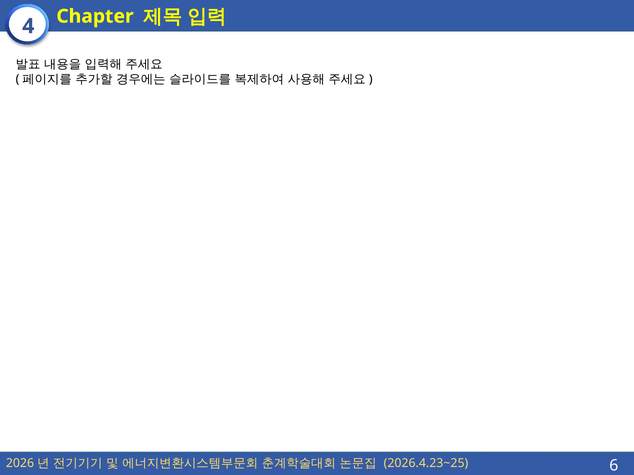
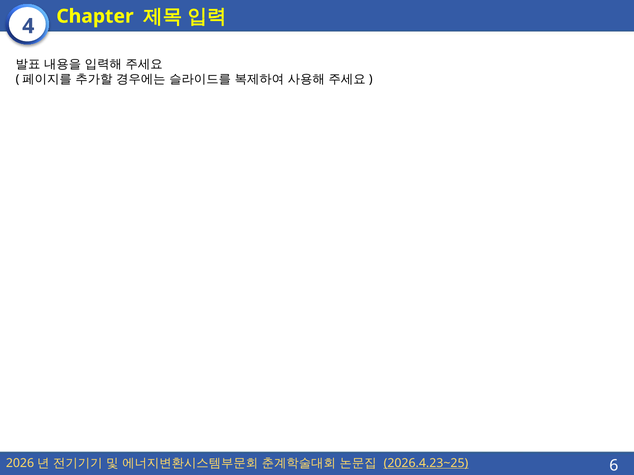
2026.4.23~25 underline: none -> present (426, 464)
